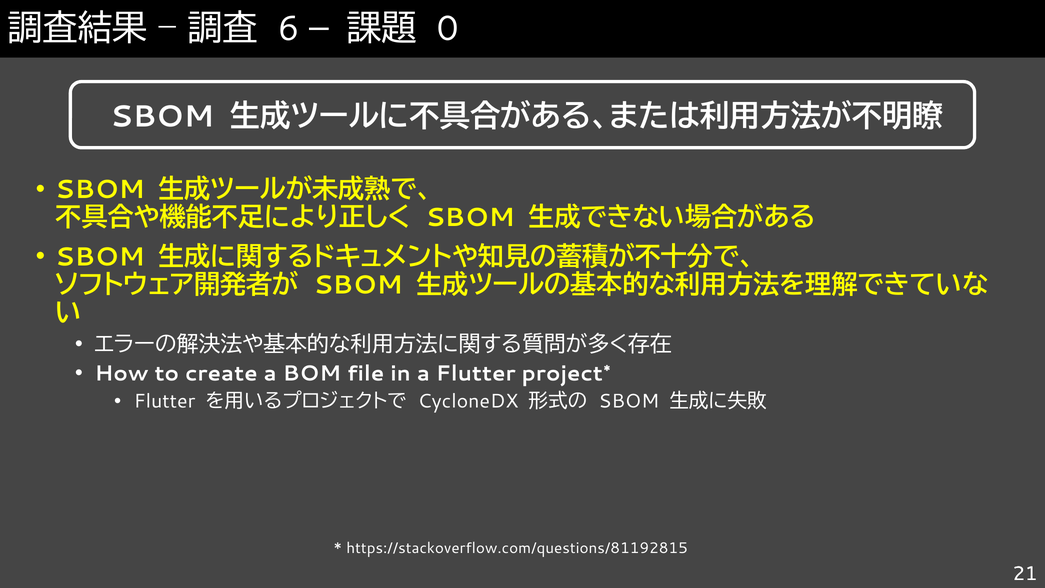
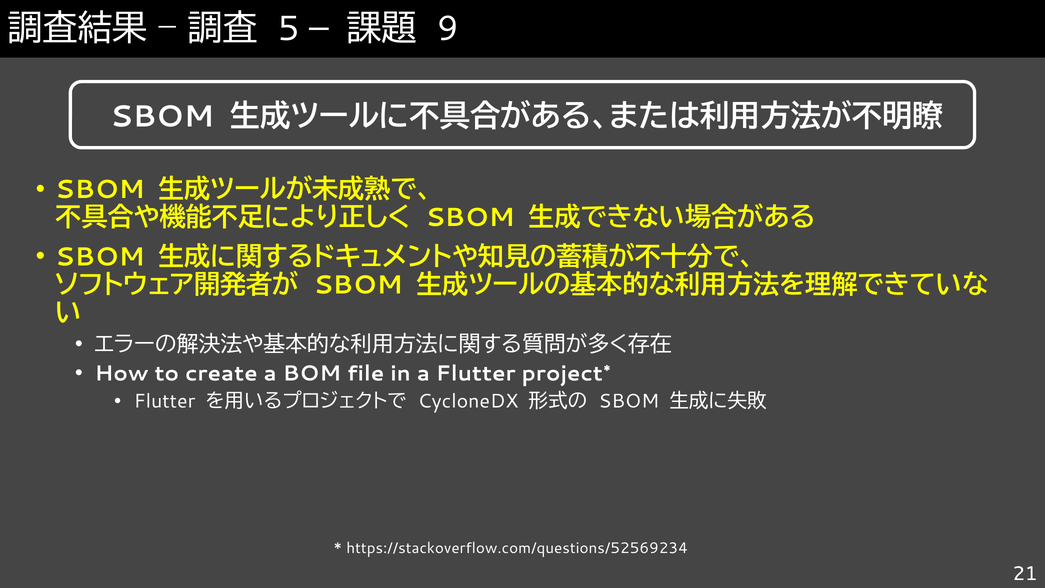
6: 6 -> 5 (289, 29)
0: 0 -> 9 (448, 29)
https://stackoverflow.com/questions/81192815: https://stackoverflow.com/questions/81192815 -> https://stackoverflow.com/questions/52569234 (517, 548)
